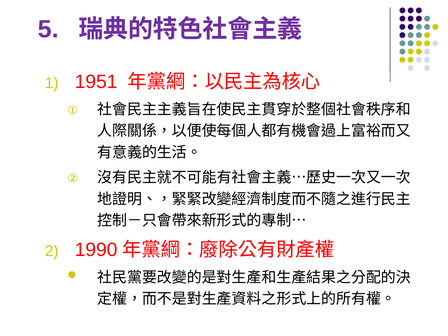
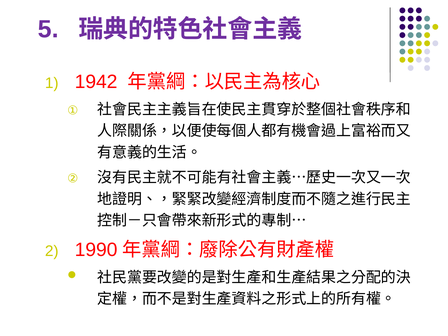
1951: 1951 -> 1942 (96, 82)
